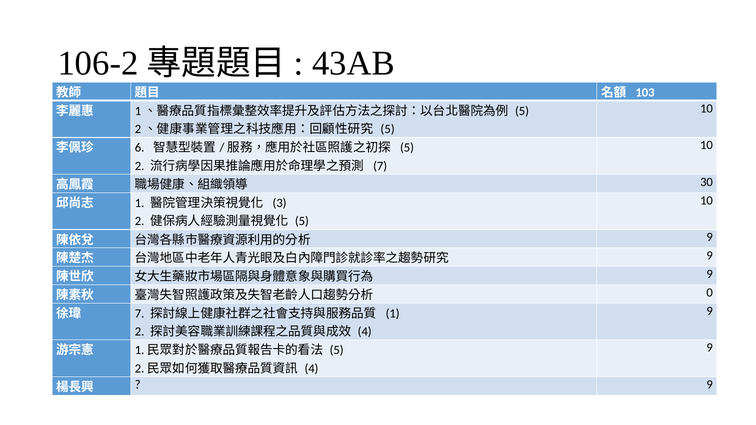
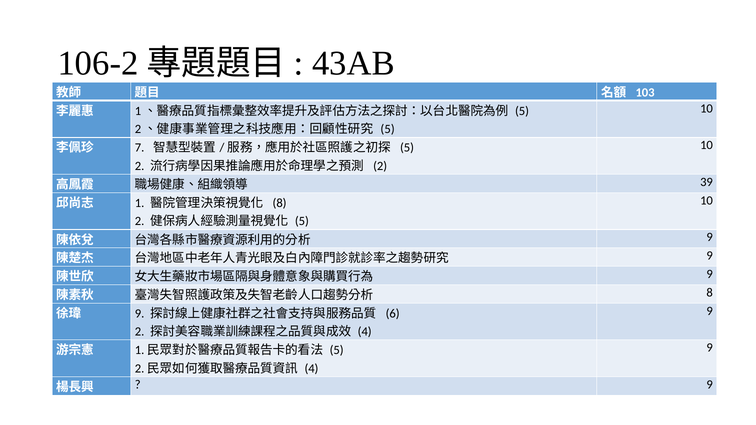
6: 6 -> 7 (140, 148)
7: 7 -> 2 (380, 166)
30: 30 -> 39 (706, 182)
3: 3 -> 8 (280, 203)
0: 0 -> 8 (710, 293)
7: 7 -> 9 (140, 314)
1: 1 -> 6 (393, 314)
